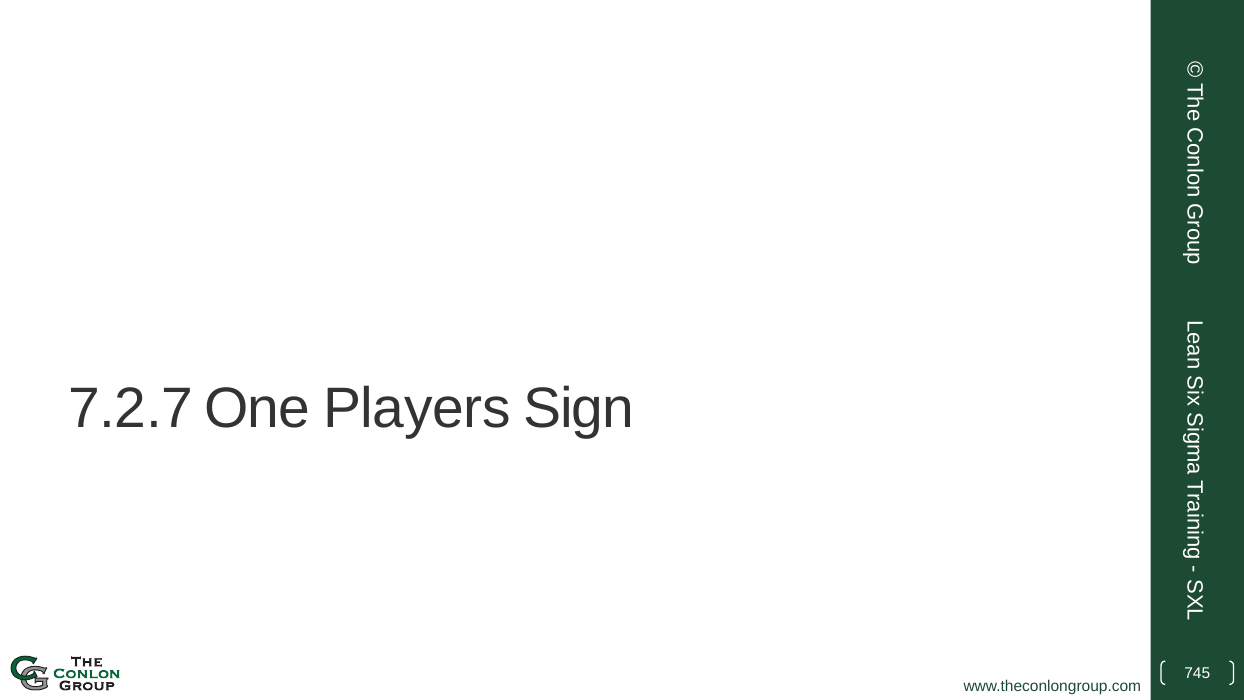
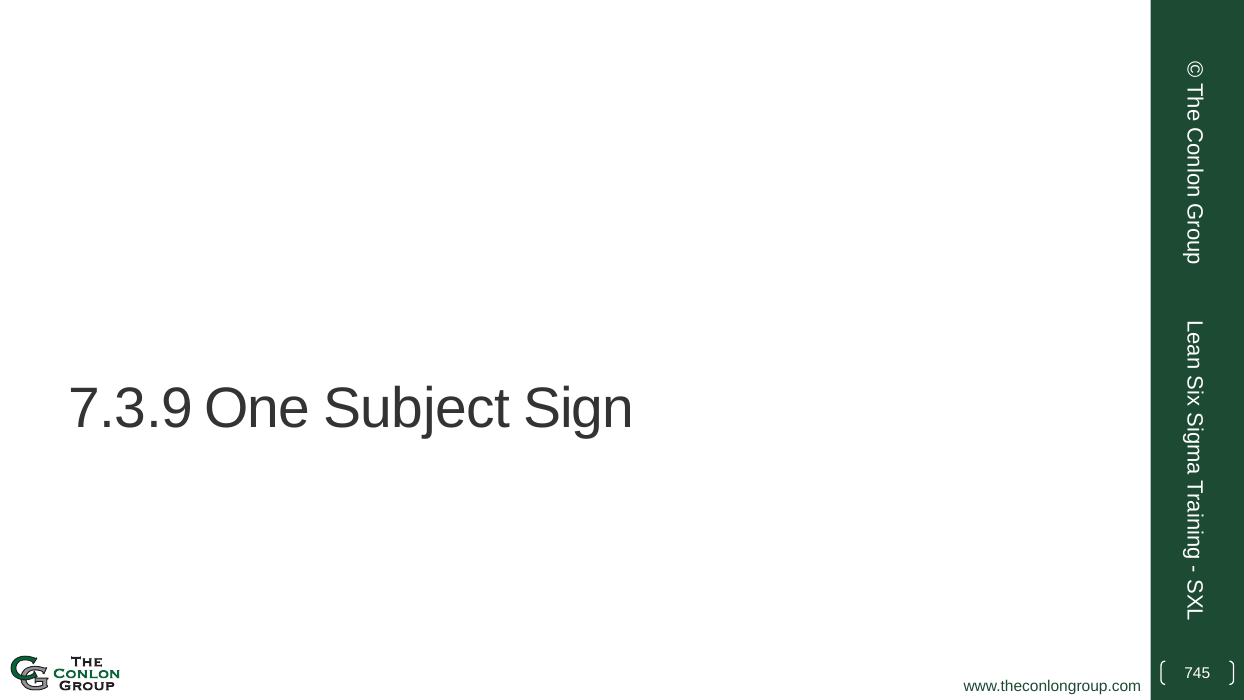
7.2.7: 7.2.7 -> 7.3.9 (131, 409)
Players: Players -> Subject (417, 409)
